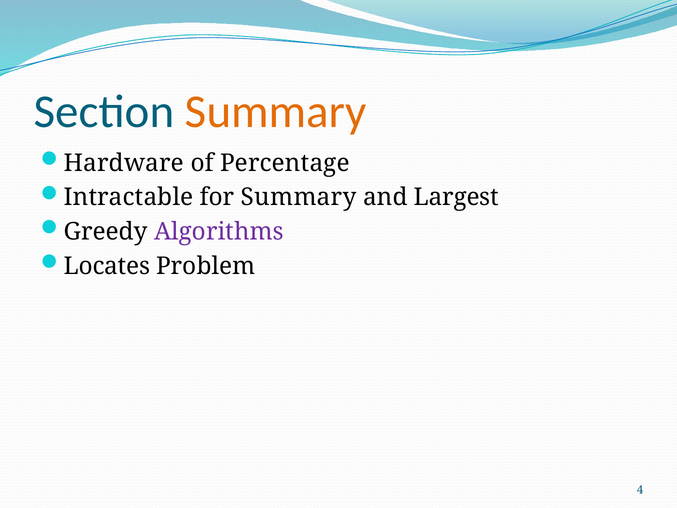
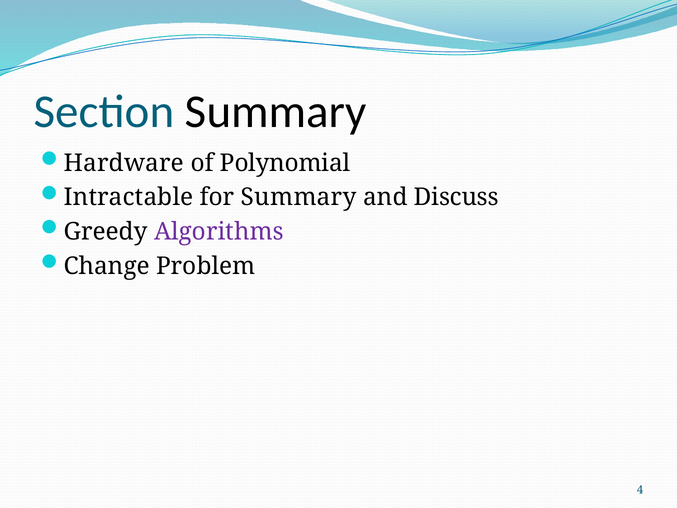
Summary colour: orange -> black (276, 112)
Percentage: Percentage -> Polynomial (285, 163)
Largest: Largest -> Discuss (456, 197)
Locates: Locates -> Change (107, 266)
